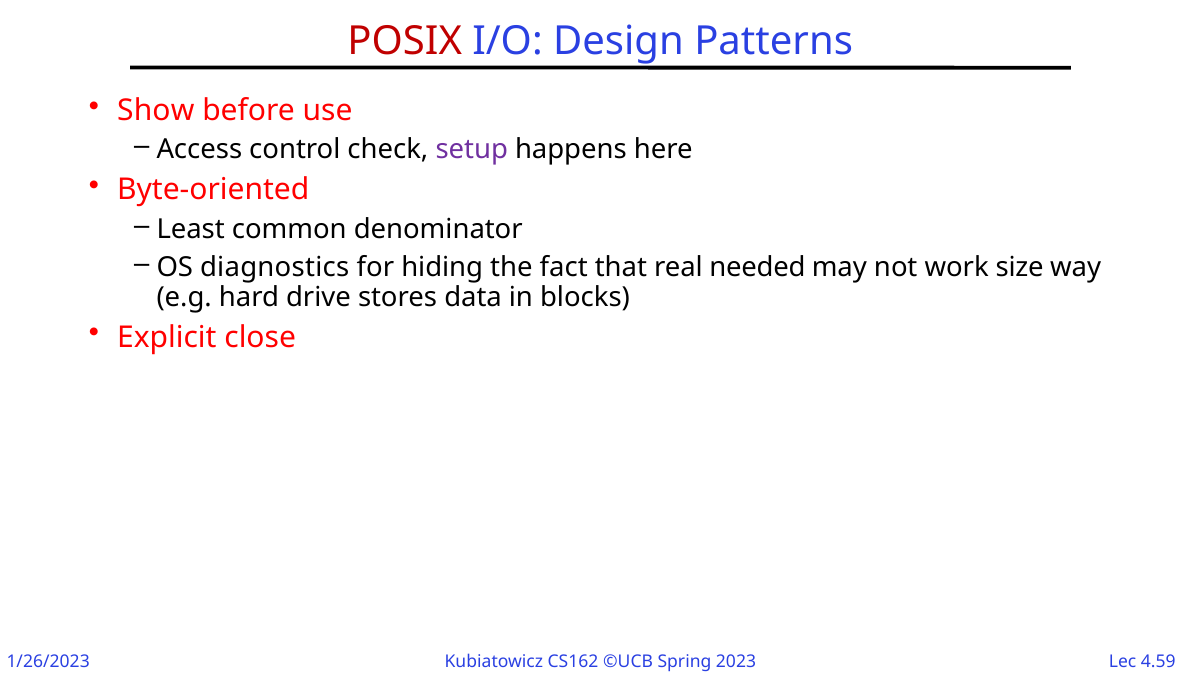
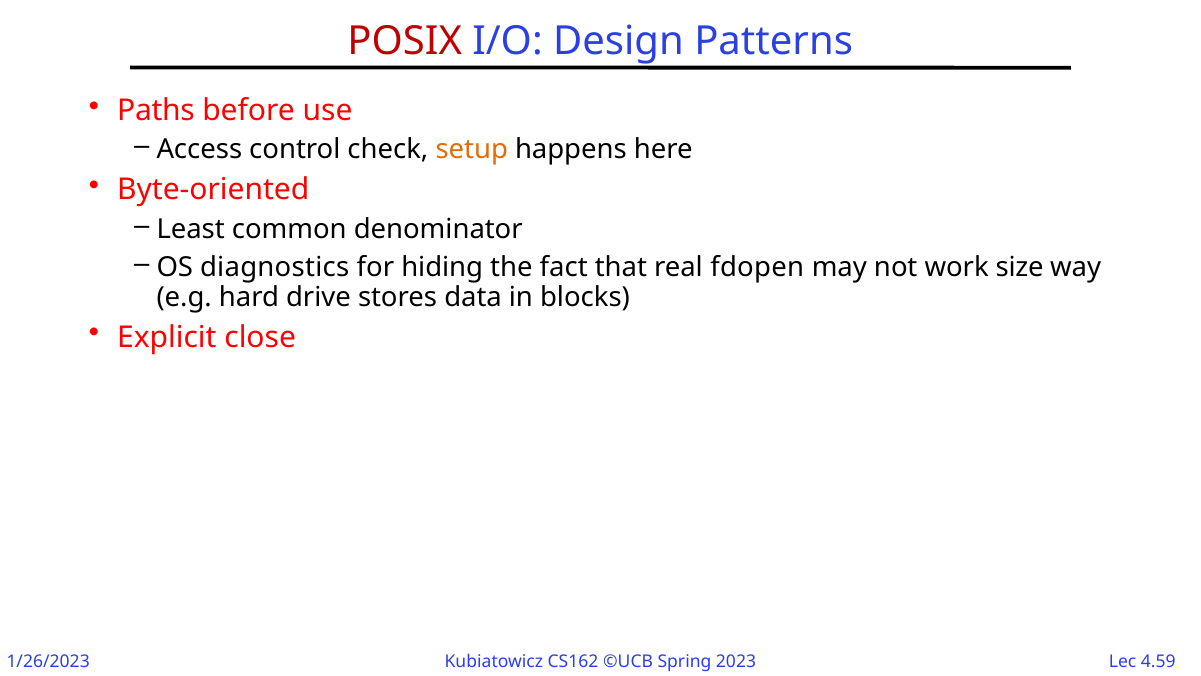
Show: Show -> Paths (156, 110)
setup colour: purple -> orange (472, 150)
needed: needed -> fdopen (757, 267)
